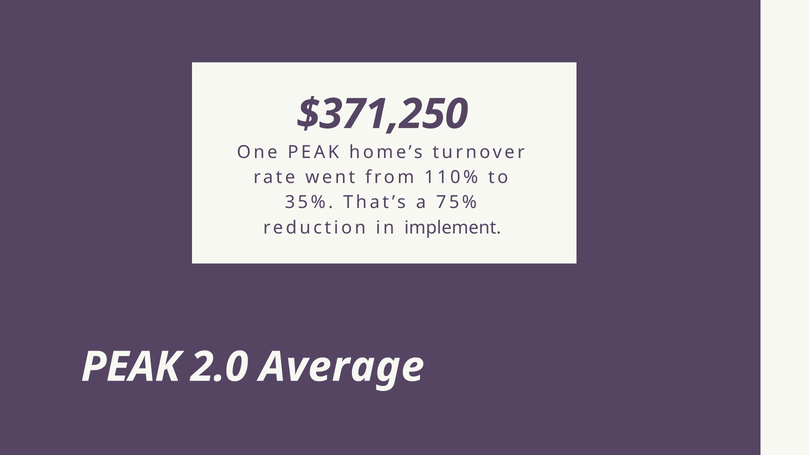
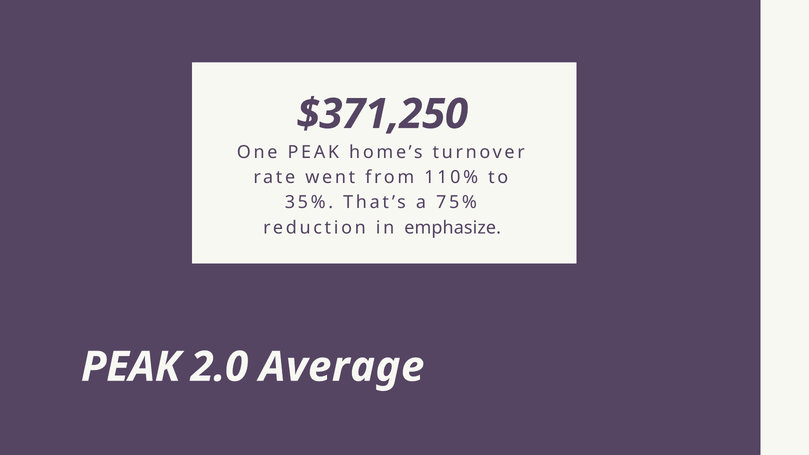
implement: implement -> emphasize (453, 228)
